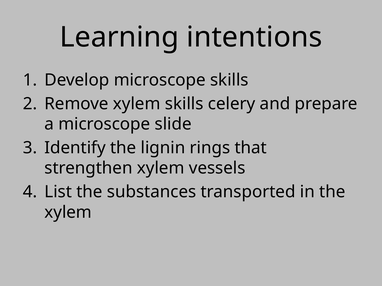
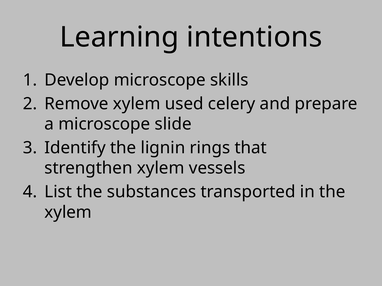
xylem skills: skills -> used (184, 104)
